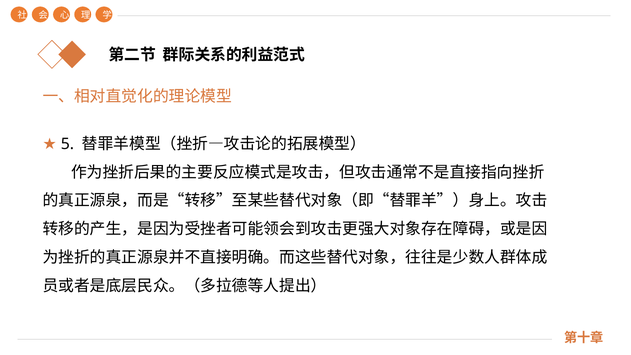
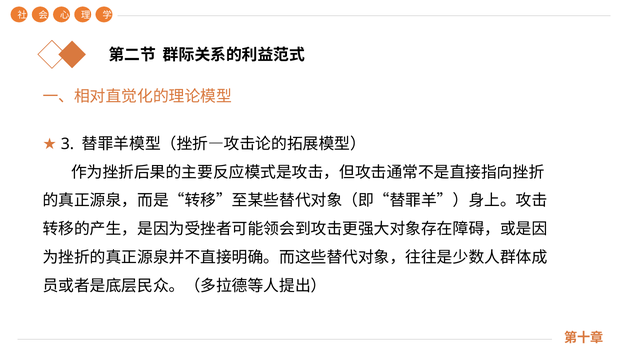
5: 5 -> 3 (67, 144)
